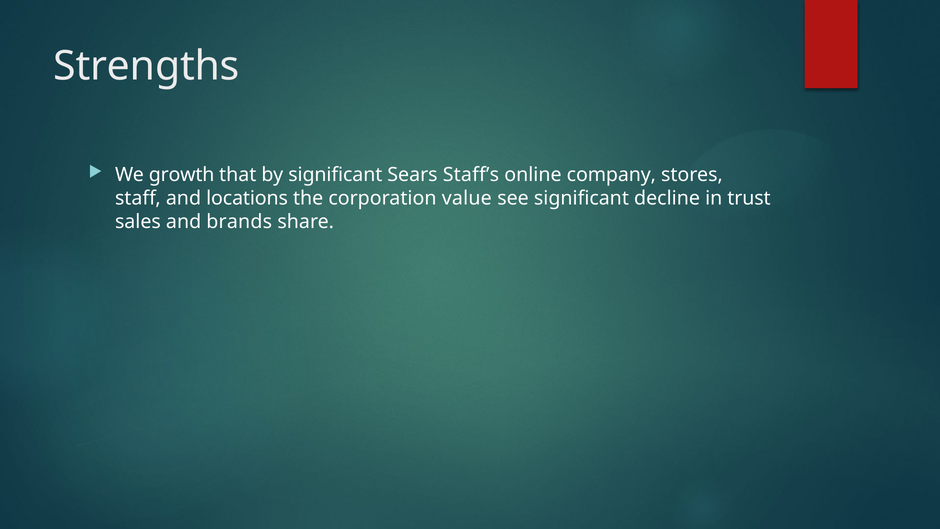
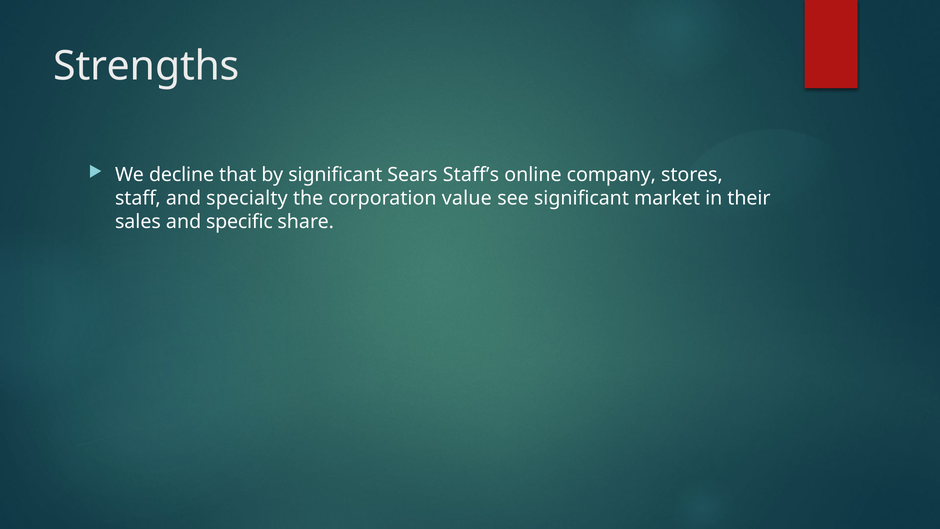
growth: growth -> decline (182, 175)
locations: locations -> specialty (247, 198)
decline: decline -> market (667, 198)
trust: trust -> their (749, 198)
brands: brands -> specific (239, 222)
